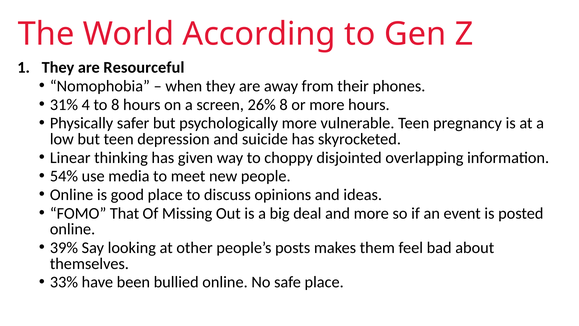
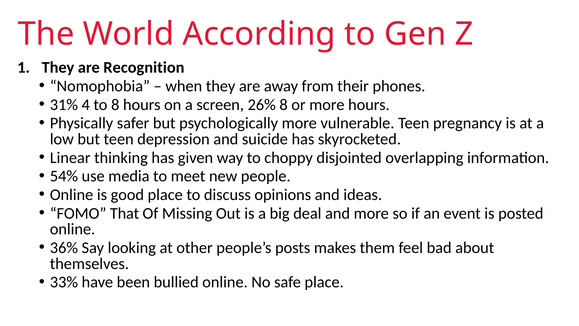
Resourceful: Resourceful -> Recognition (144, 68)
39%: 39% -> 36% (64, 248)
